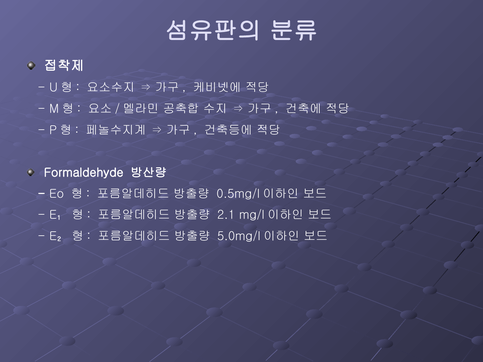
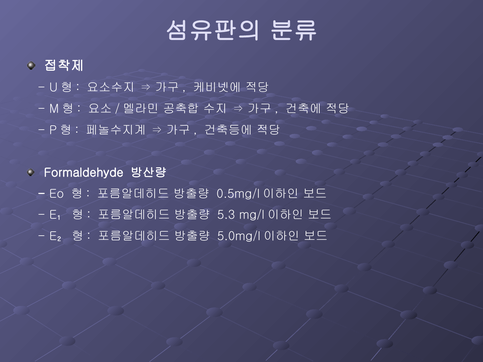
2.1: 2.1 -> 5.3 (226, 215)
